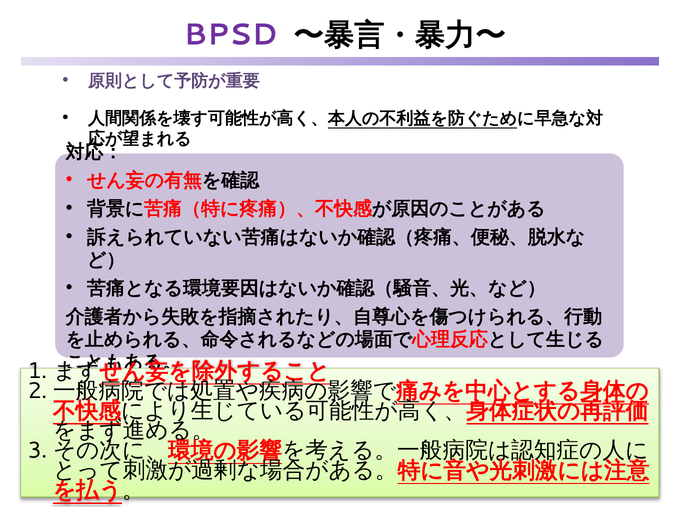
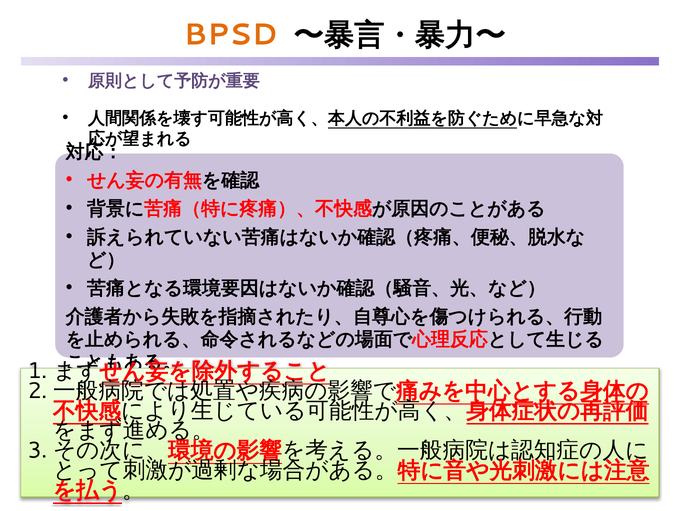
BPSD colour: purple -> orange (231, 35)
